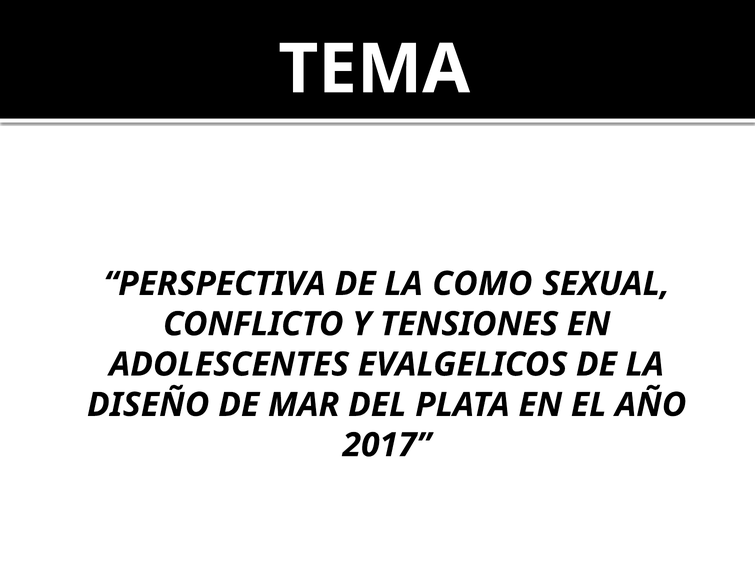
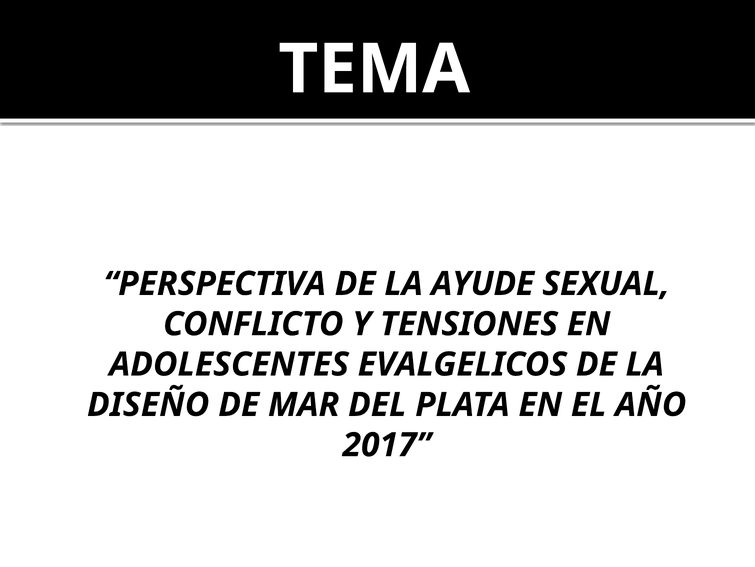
COMO: COMO -> AYUDE (483, 283)
